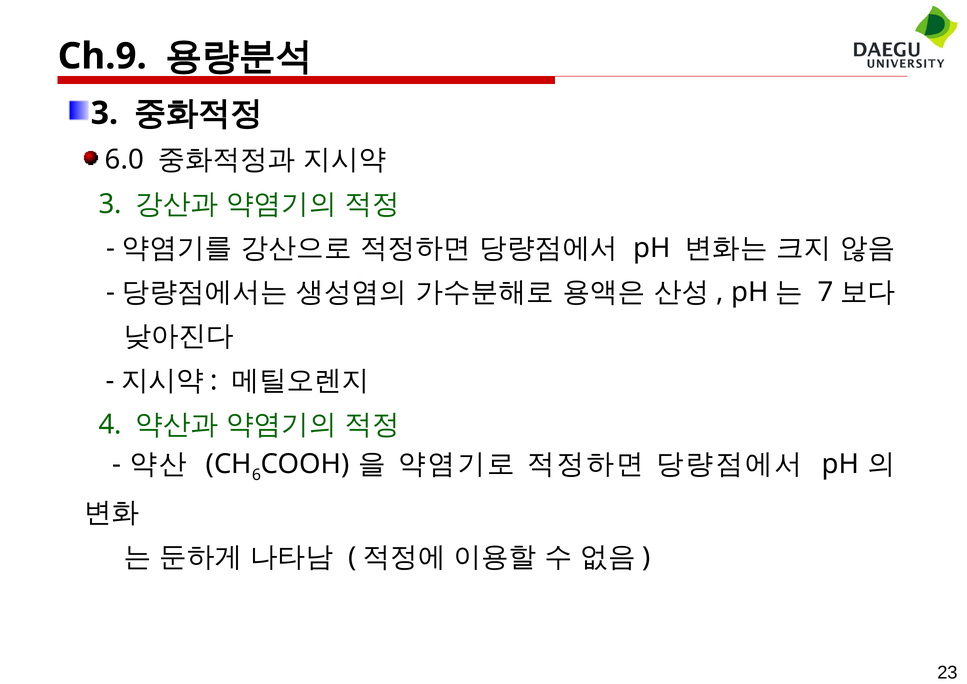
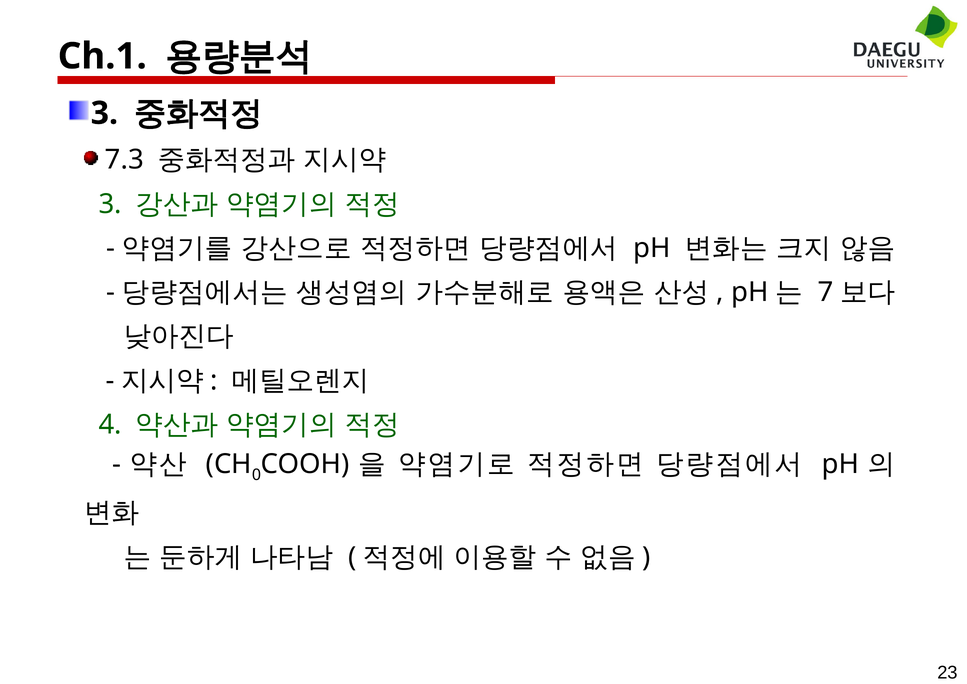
Ch.9: Ch.9 -> Ch.1 (102, 56)
6.0: 6.0 -> 7.3 (124, 160)
6: 6 -> 0 (256, 475)
